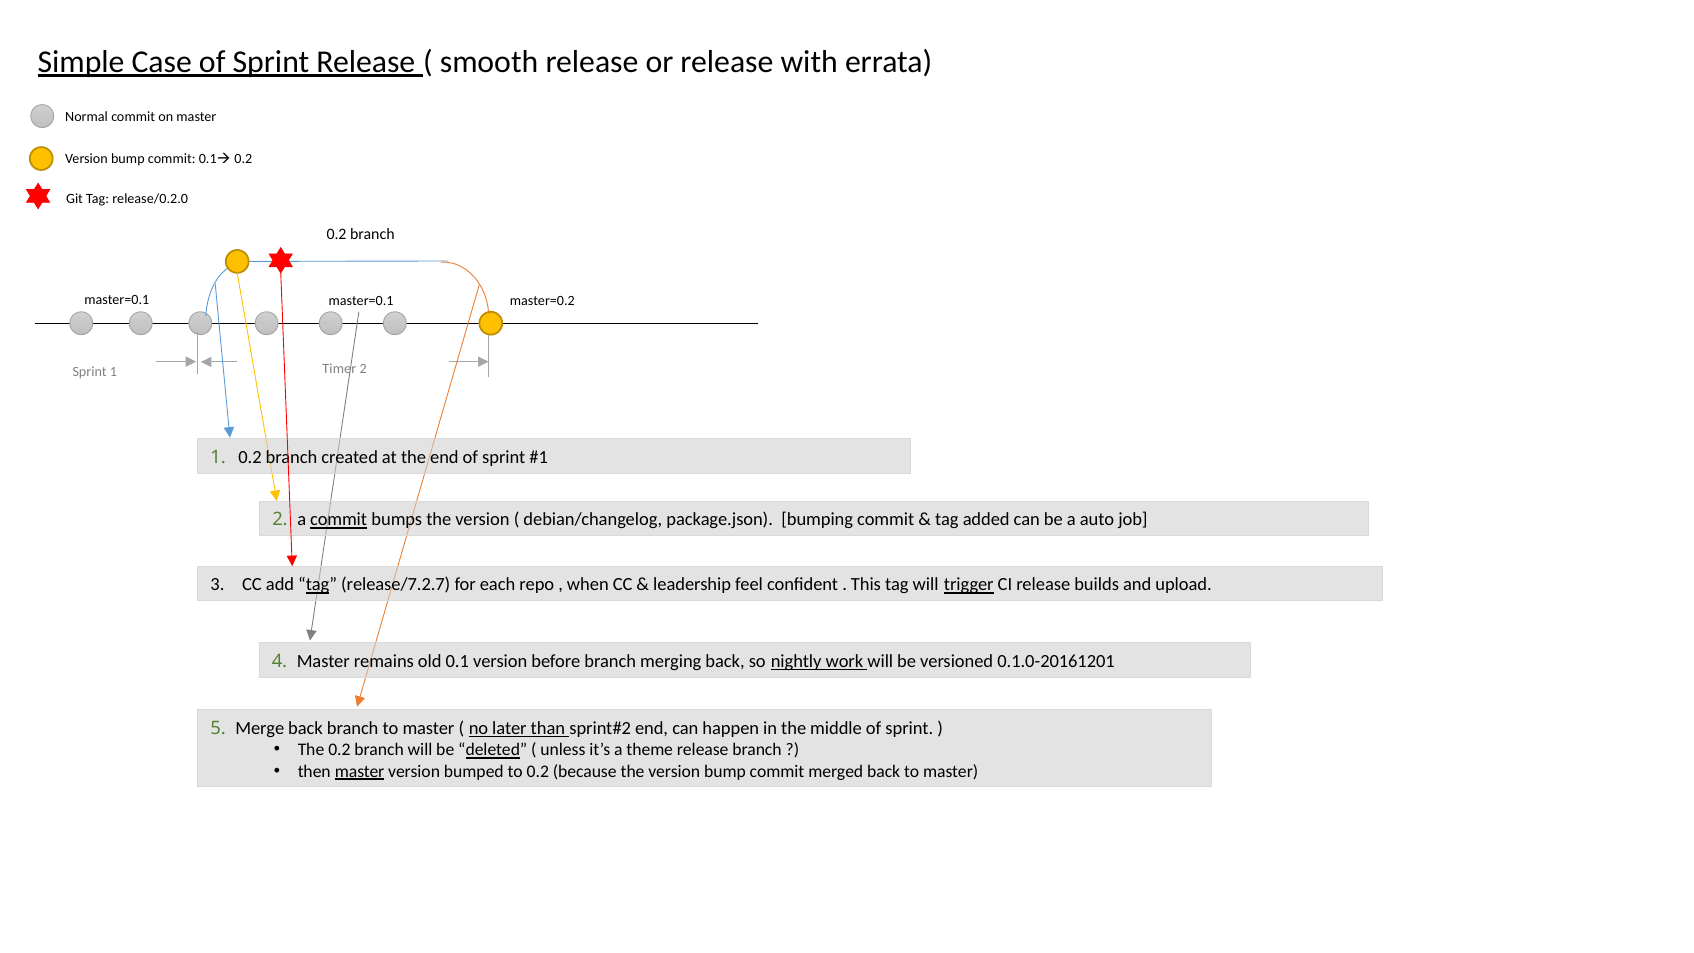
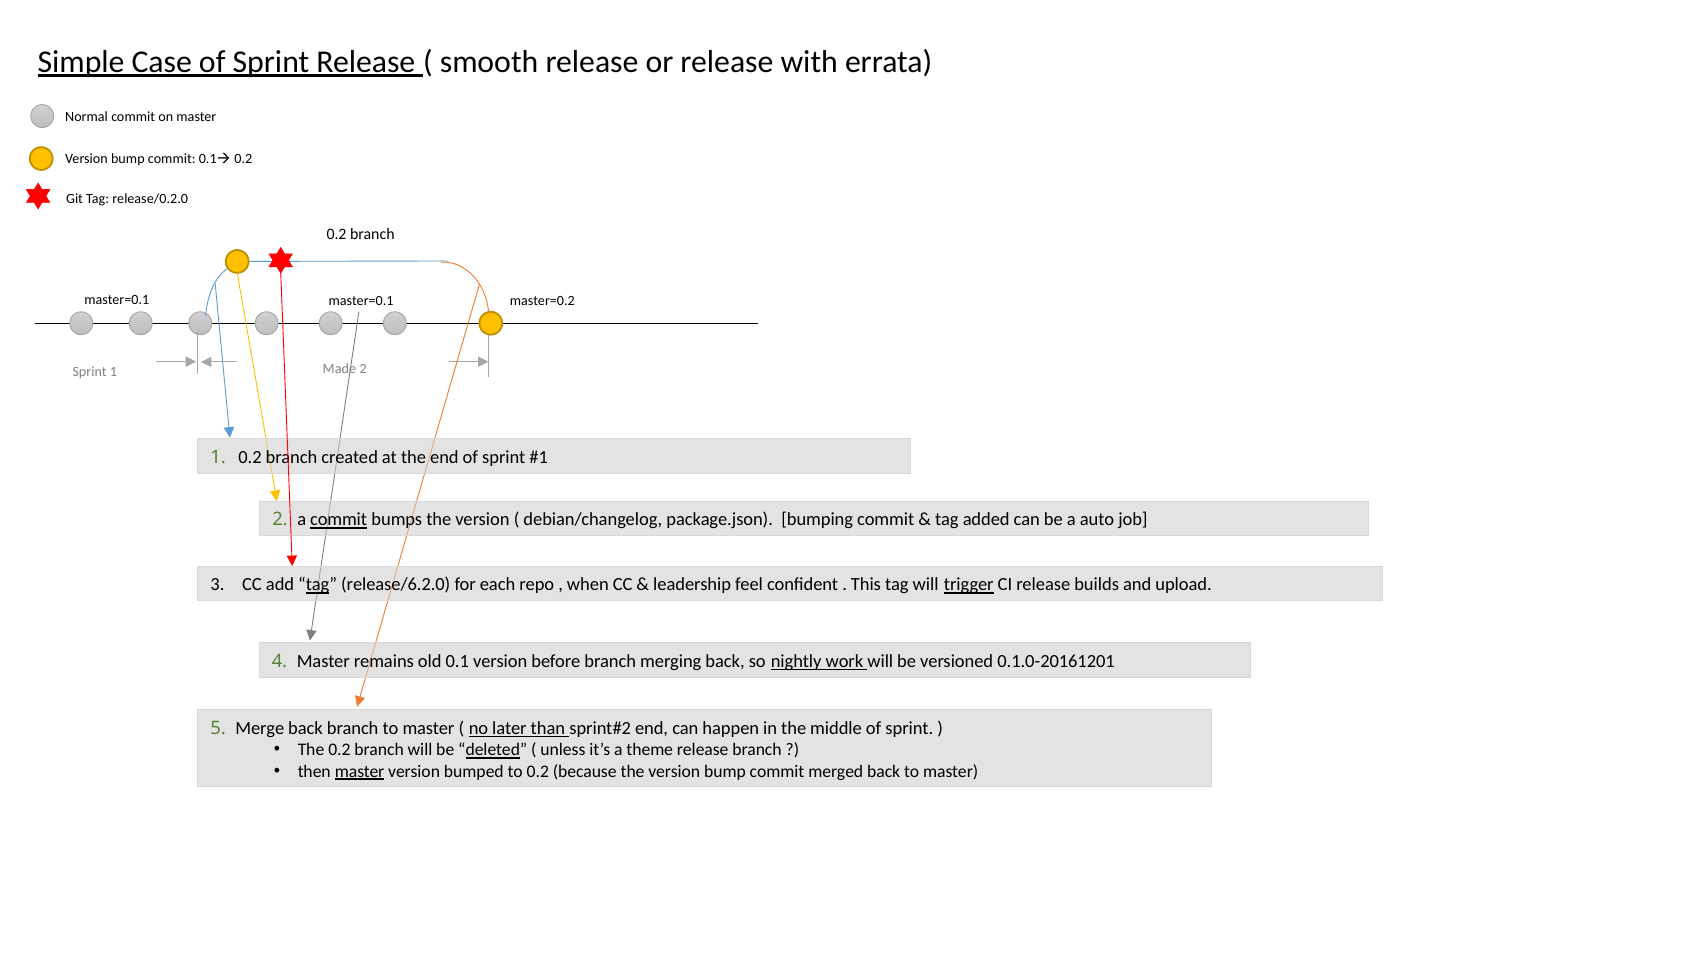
Timer: Timer -> Made (339, 369)
release/7.2.7: release/7.2.7 -> release/6.2.0 (396, 585)
